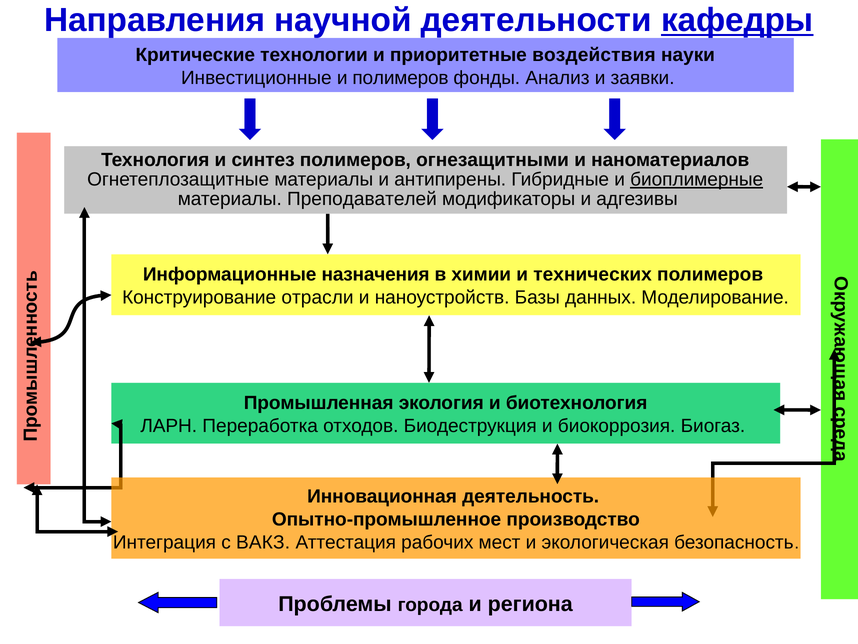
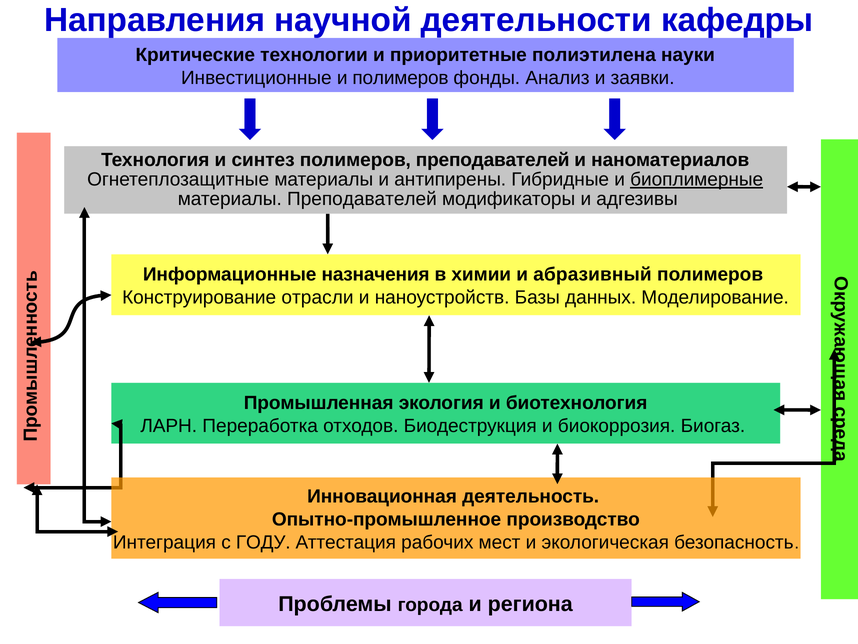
кафедры underline: present -> none (737, 20)
воздействия: воздействия -> полиэтилена (594, 55)
полимеров огнезащитными: огнезащитными -> преподавателей (493, 160)
технических: технических -> абразивный (592, 274)
ВАКЗ: ВАКЗ -> ГОДУ (263, 542)
